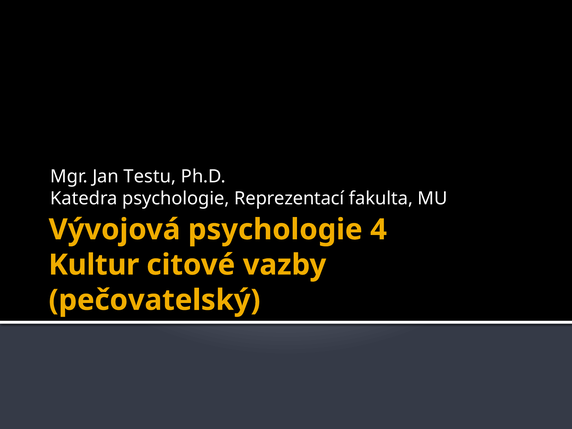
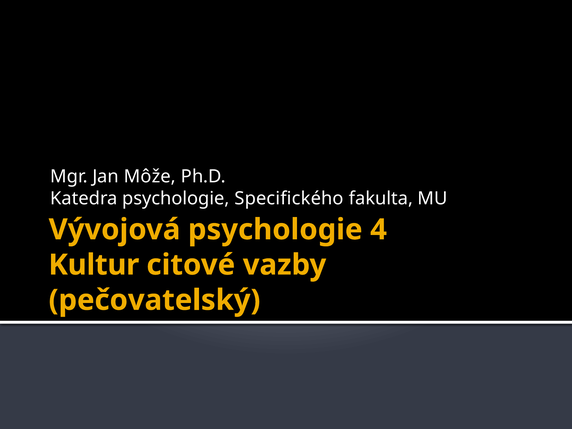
Testu: Testu -> Môže (150, 177)
Reprezentací: Reprezentací -> Specifického (289, 198)
